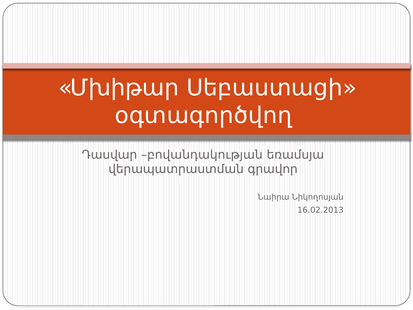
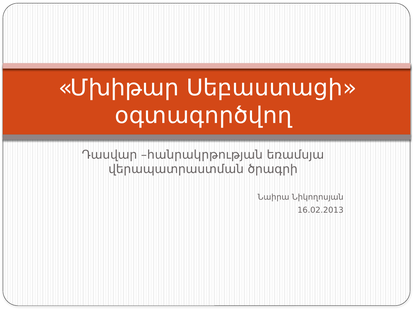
բովանդակության: բովանդակության -> հանրակրթության (202, 155)
գրավոր: գրավոր -> ծրագրի (273, 169)
